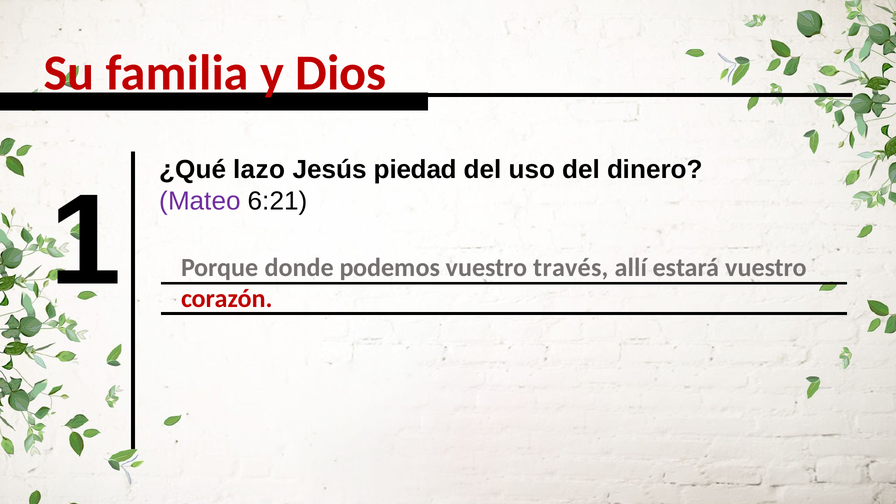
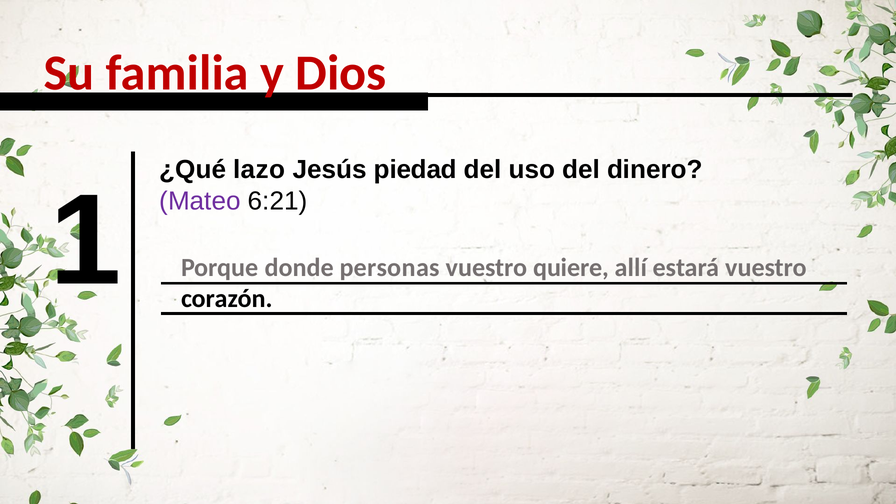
podemos: podemos -> personas (390, 267)
través: través -> quiere (571, 267)
corazón colour: red -> black (227, 299)
